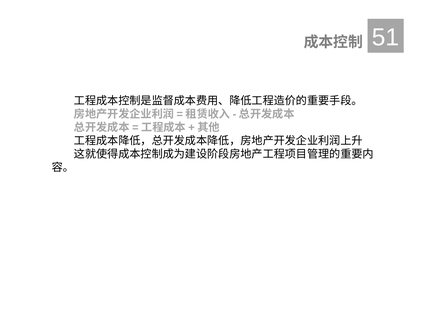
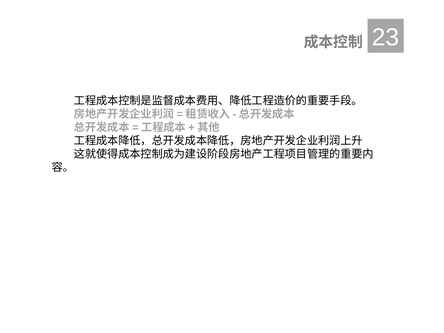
51: 51 -> 23 (386, 38)
